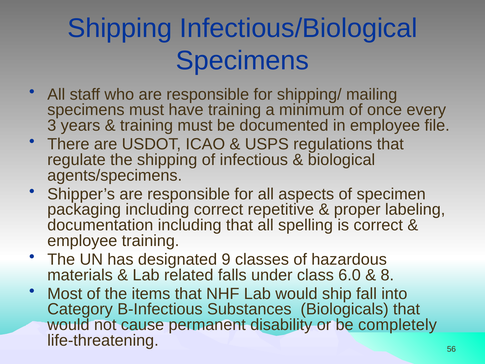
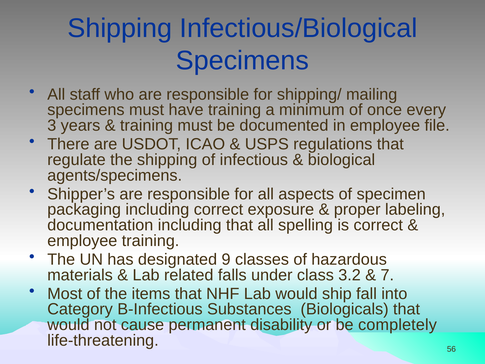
repetitive: repetitive -> exposure (281, 209)
6.0: 6.0 -> 3.2 (350, 275)
8: 8 -> 7 (387, 275)
